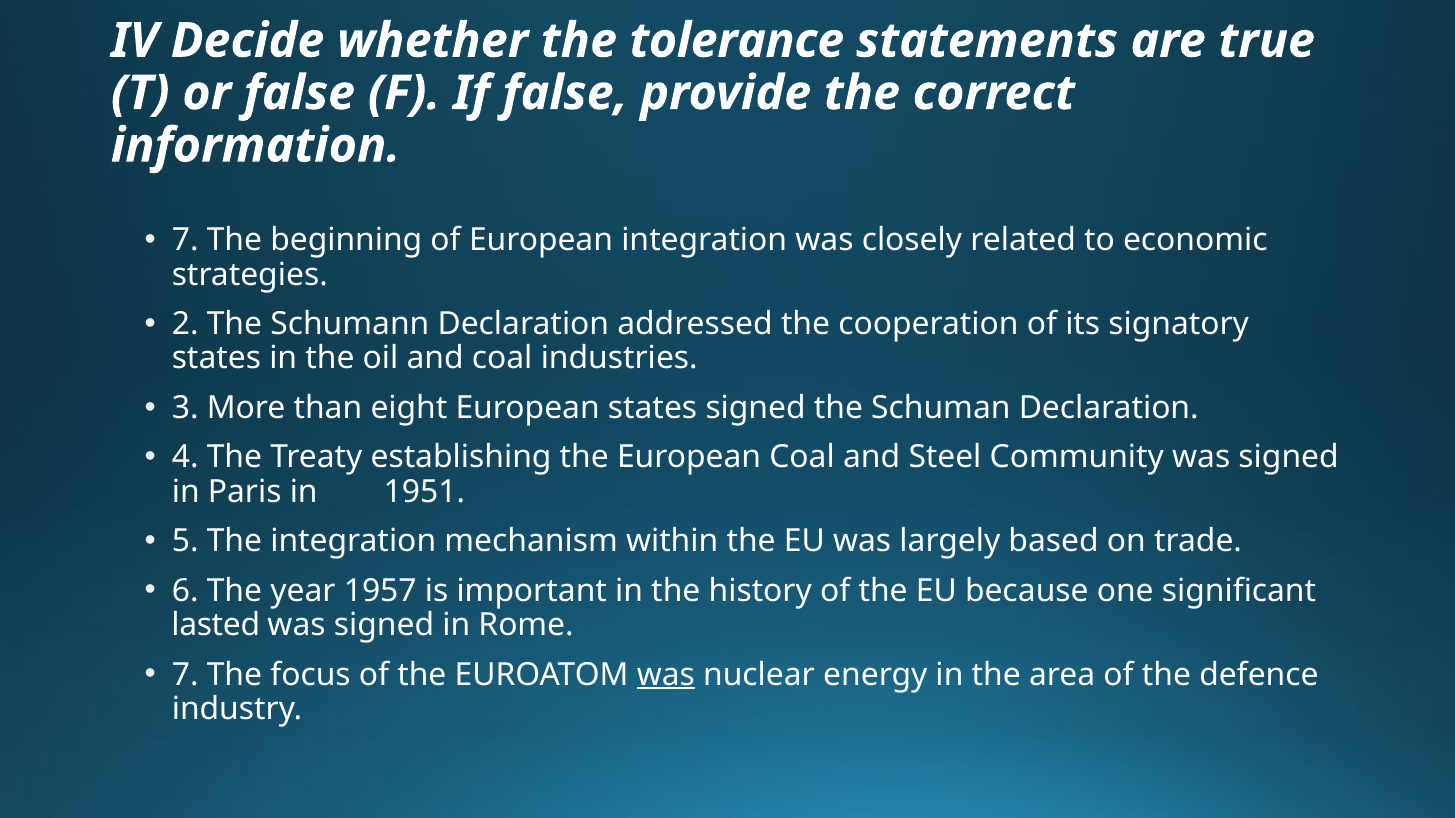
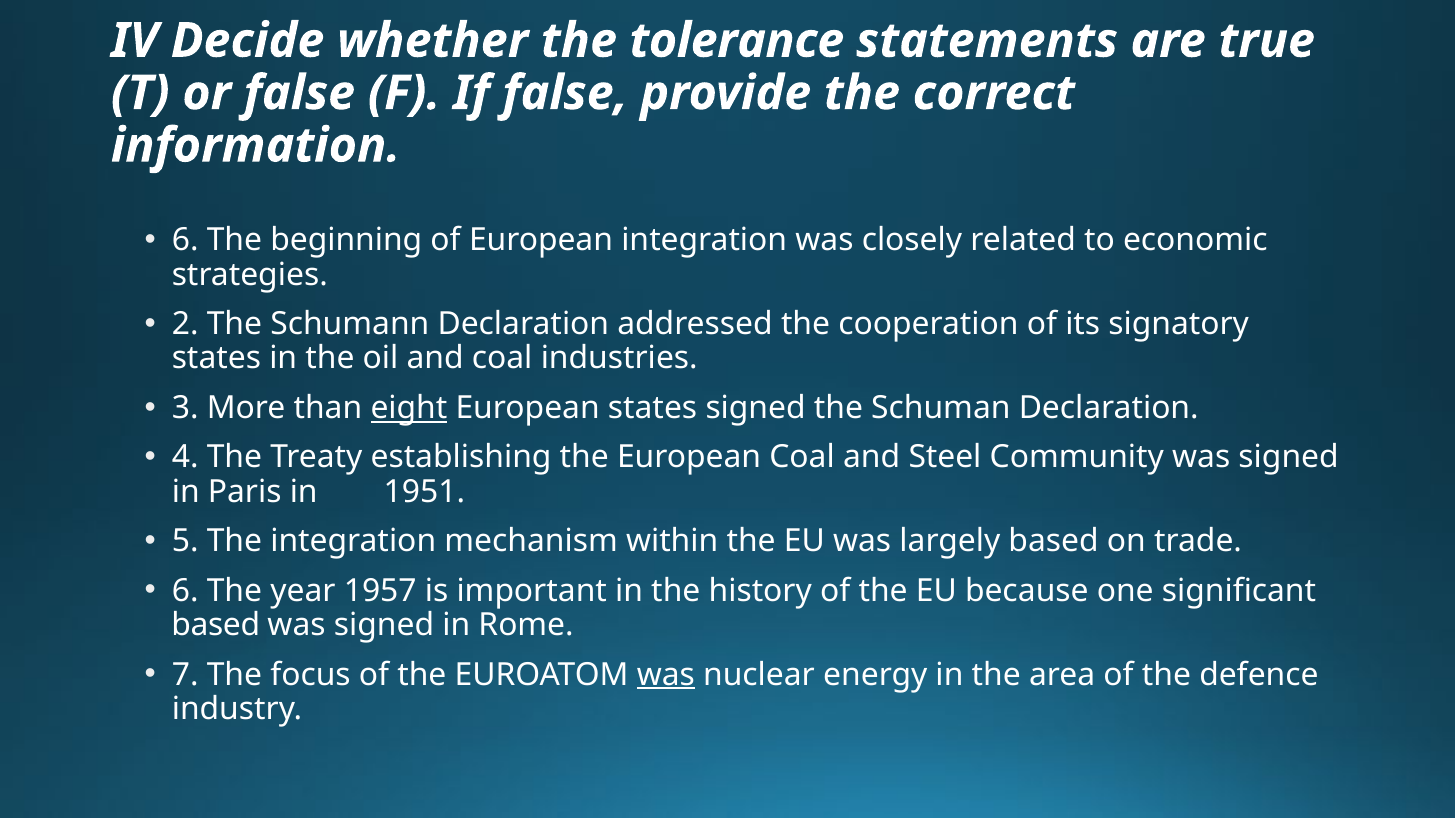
7: 7 -> 6 (185, 240)
eight underline: none -> present (409, 408)
lasted: lasted -> based (216, 625)
